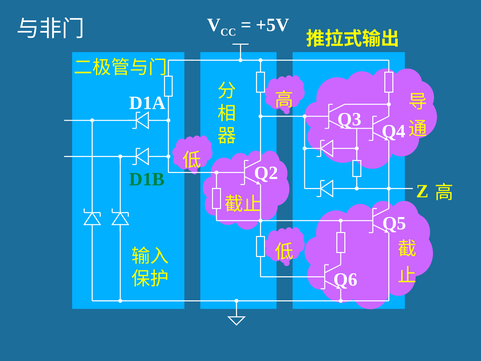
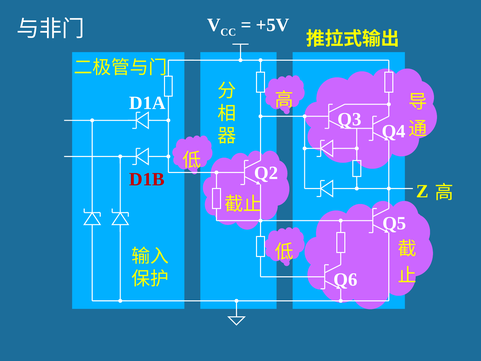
D1B colour: green -> red (147, 179)
